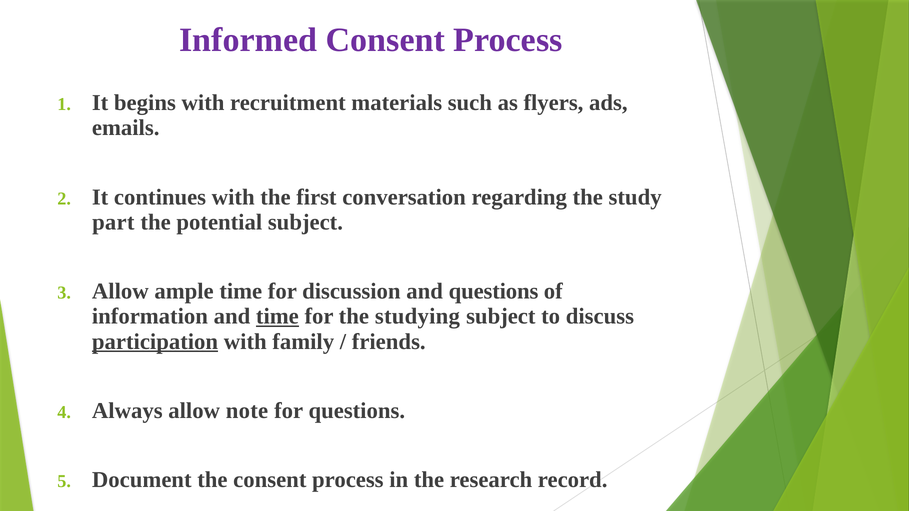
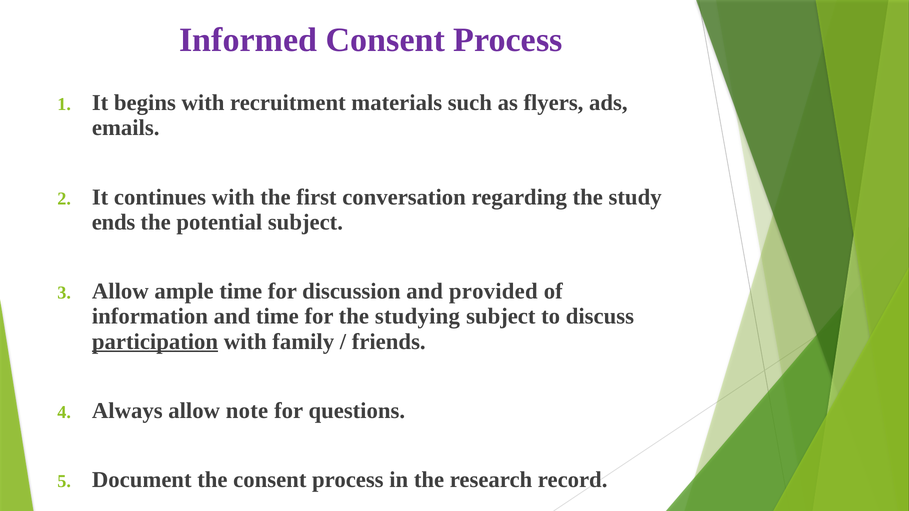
part: part -> ends (114, 222)
and questions: questions -> provided (493, 291)
time underline: present -> none (277, 317)
